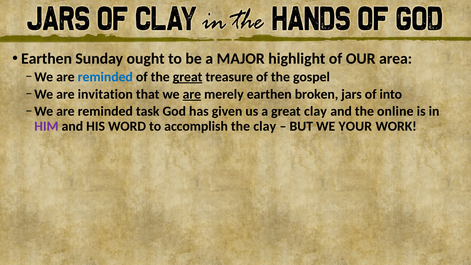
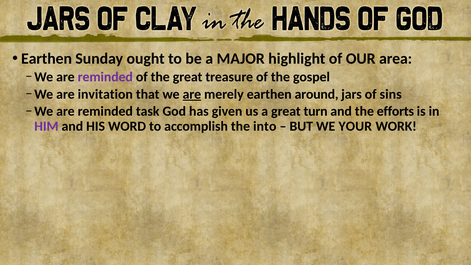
reminded colour: blue -> purple (105, 77)
great underline: present -> none (188, 77)
broken: broken -> around (317, 94)
into: into -> sins (391, 94)
great clay: clay -> turn (316, 111)
online: online -> efforts (395, 111)
the clay: clay -> into (265, 126)
